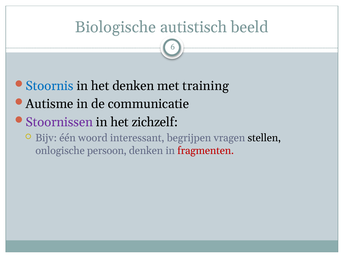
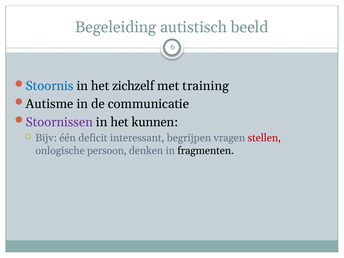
Biologische: Biologische -> Begeleiding (116, 27)
het denken: denken -> zichzelf (133, 86)
zichzelf: zichzelf -> kunnen (155, 122)
woord: woord -> deficit (93, 138)
stellen colour: black -> red (264, 138)
fragmenten colour: red -> black (206, 151)
